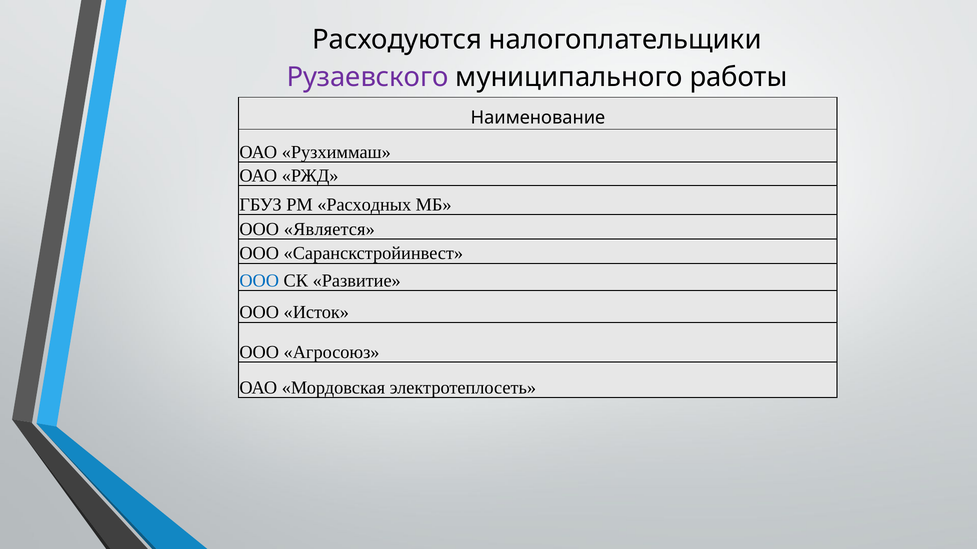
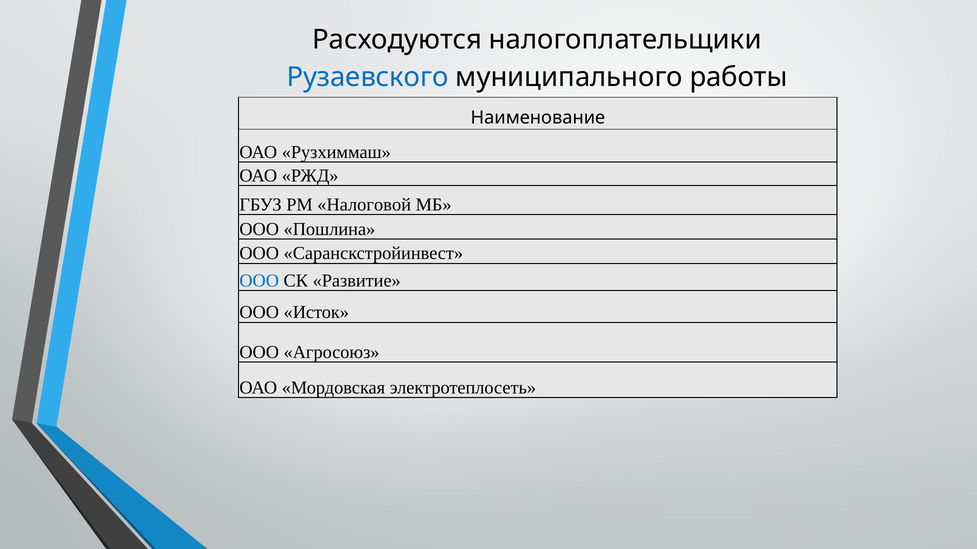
Рузаевского colour: purple -> blue (368, 77)
Расходных: Расходных -> Налоговой (364, 205)
Является: Является -> Пошлина (329, 229)
